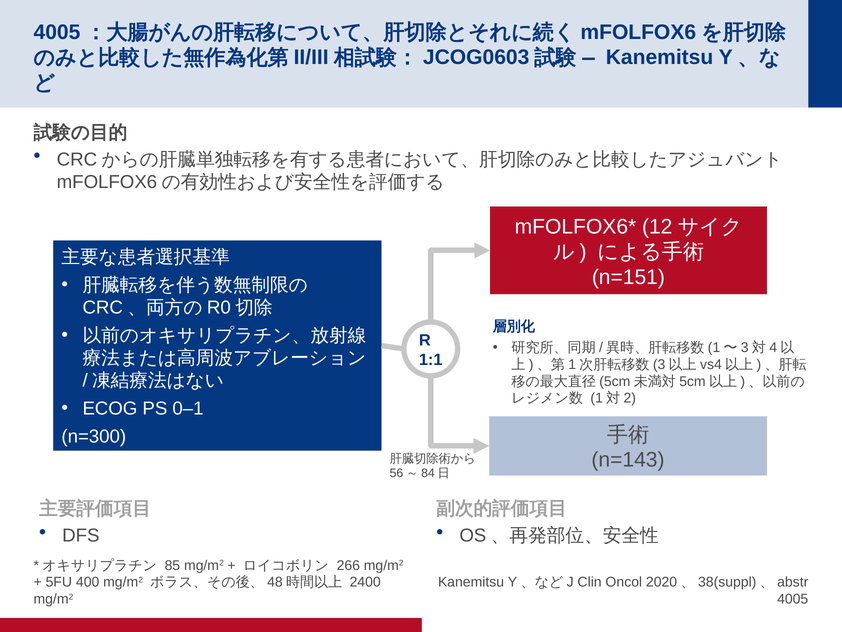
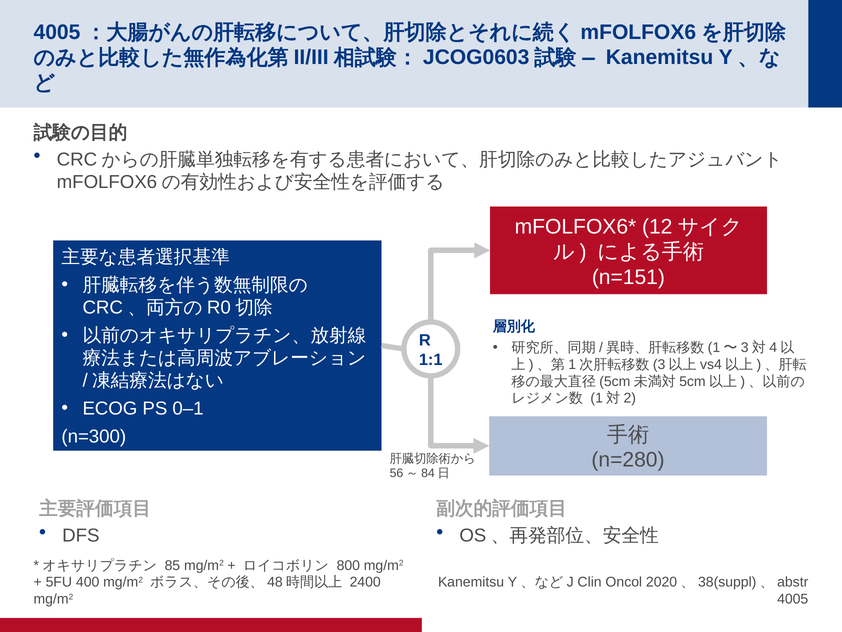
n=143: n=143 -> n=280 (628, 460)
266: 266 -> 800 (348, 565)
